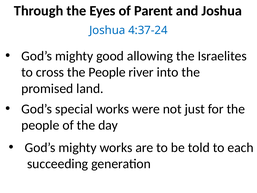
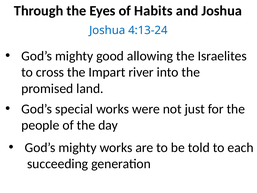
Parent: Parent -> Habits (153, 11)
4:37-24: 4:37-24 -> 4:13-24 (148, 30)
cross the People: People -> Impart (107, 72)
